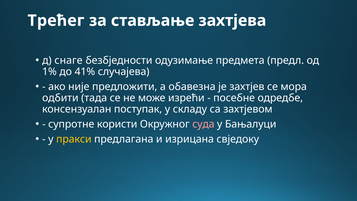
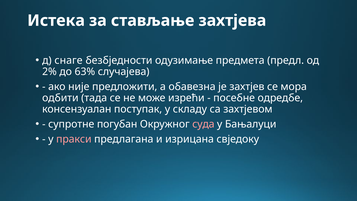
Трећег: Трећег -> Истека (56, 21)
1%: 1% -> 2% (49, 72)
41%: 41% -> 63% (85, 72)
користи: користи -> погубан (117, 124)
пракси colour: yellow -> pink (74, 139)
